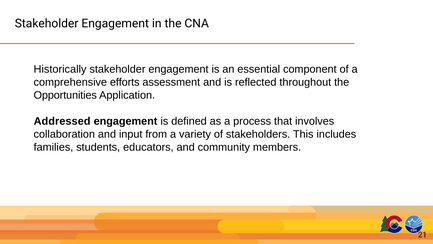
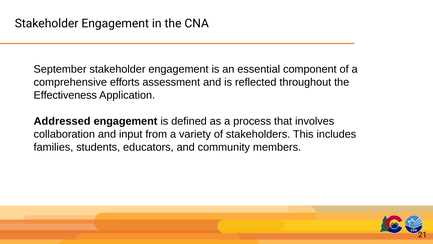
Historically: Historically -> September (60, 69)
Opportunities: Opportunities -> Effectiveness (65, 95)
